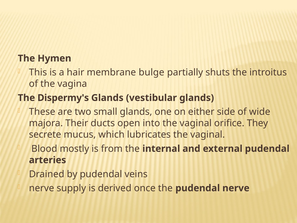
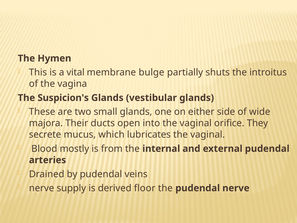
hair: hair -> vital (76, 72)
Dispermy's: Dispermy's -> Suspicion's (63, 98)
once: once -> floor (145, 188)
